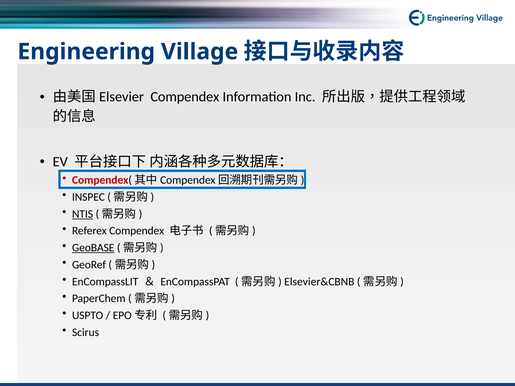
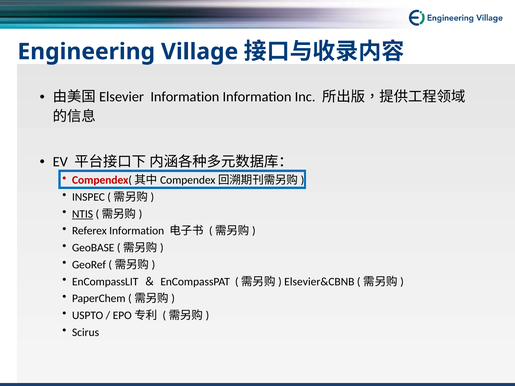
Compendex: Compendex -> Information (185, 97)
Referex Compendex: Compendex -> Information (137, 231)
GeoBASE underline: present -> none (93, 248)
